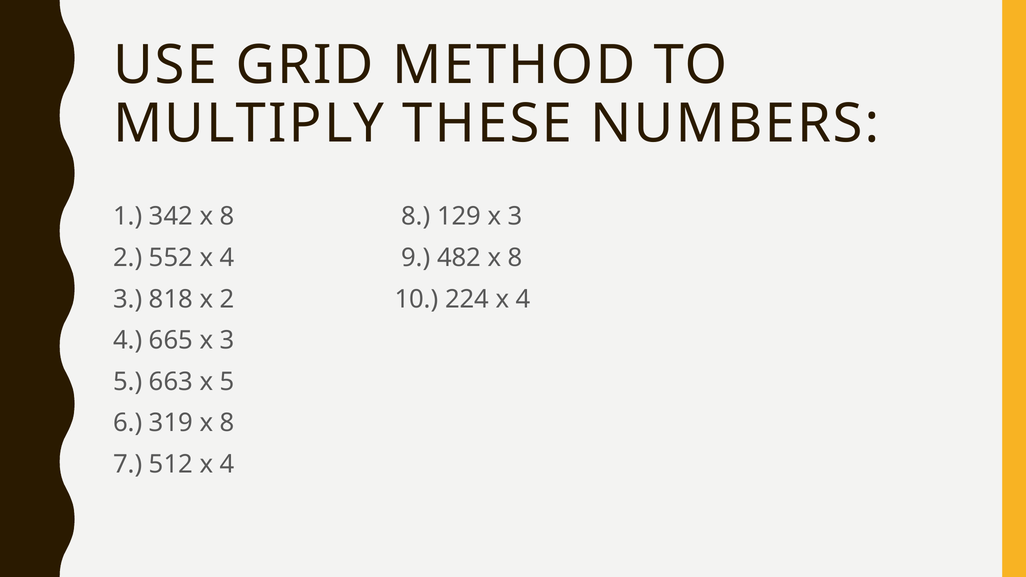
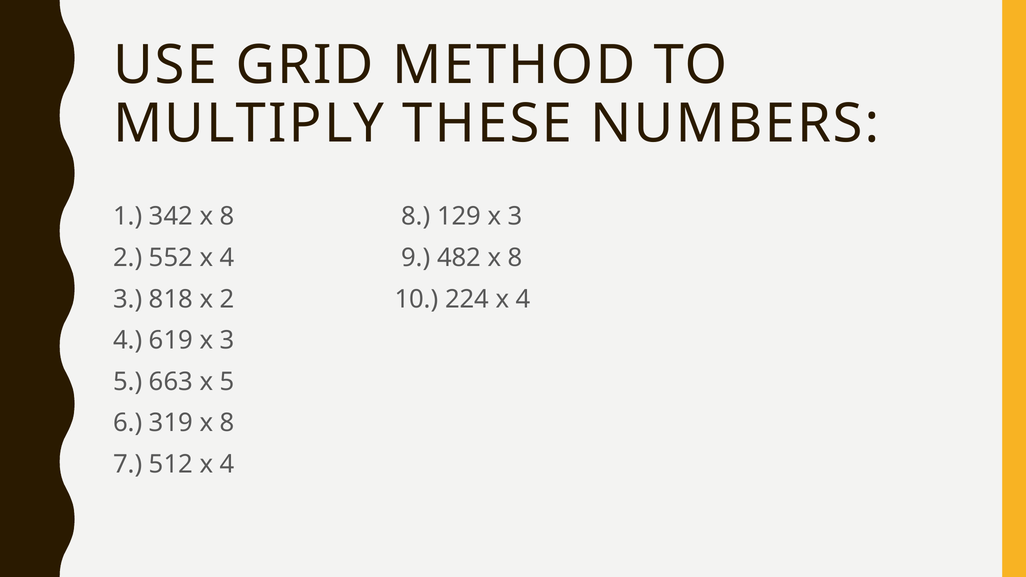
665: 665 -> 619 (171, 340)
